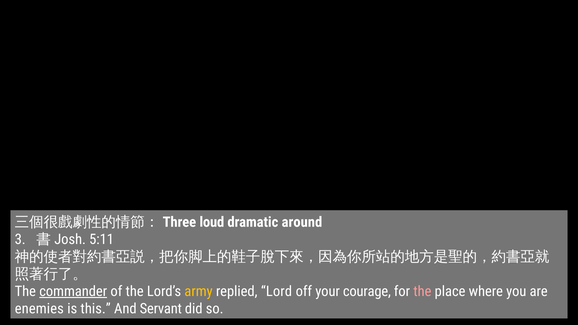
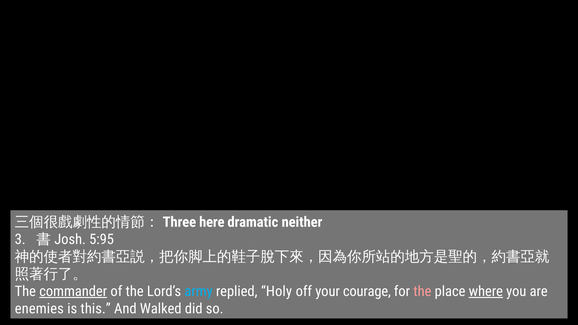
loud: loud -> here (212, 222)
around: around -> neither (302, 222)
5:11: 5:11 -> 5:95 (102, 239)
army colour: yellow -> light blue (199, 291)
Lord: Lord -> Holy (277, 291)
where underline: none -> present (486, 291)
Servant: Servant -> Walked (161, 309)
